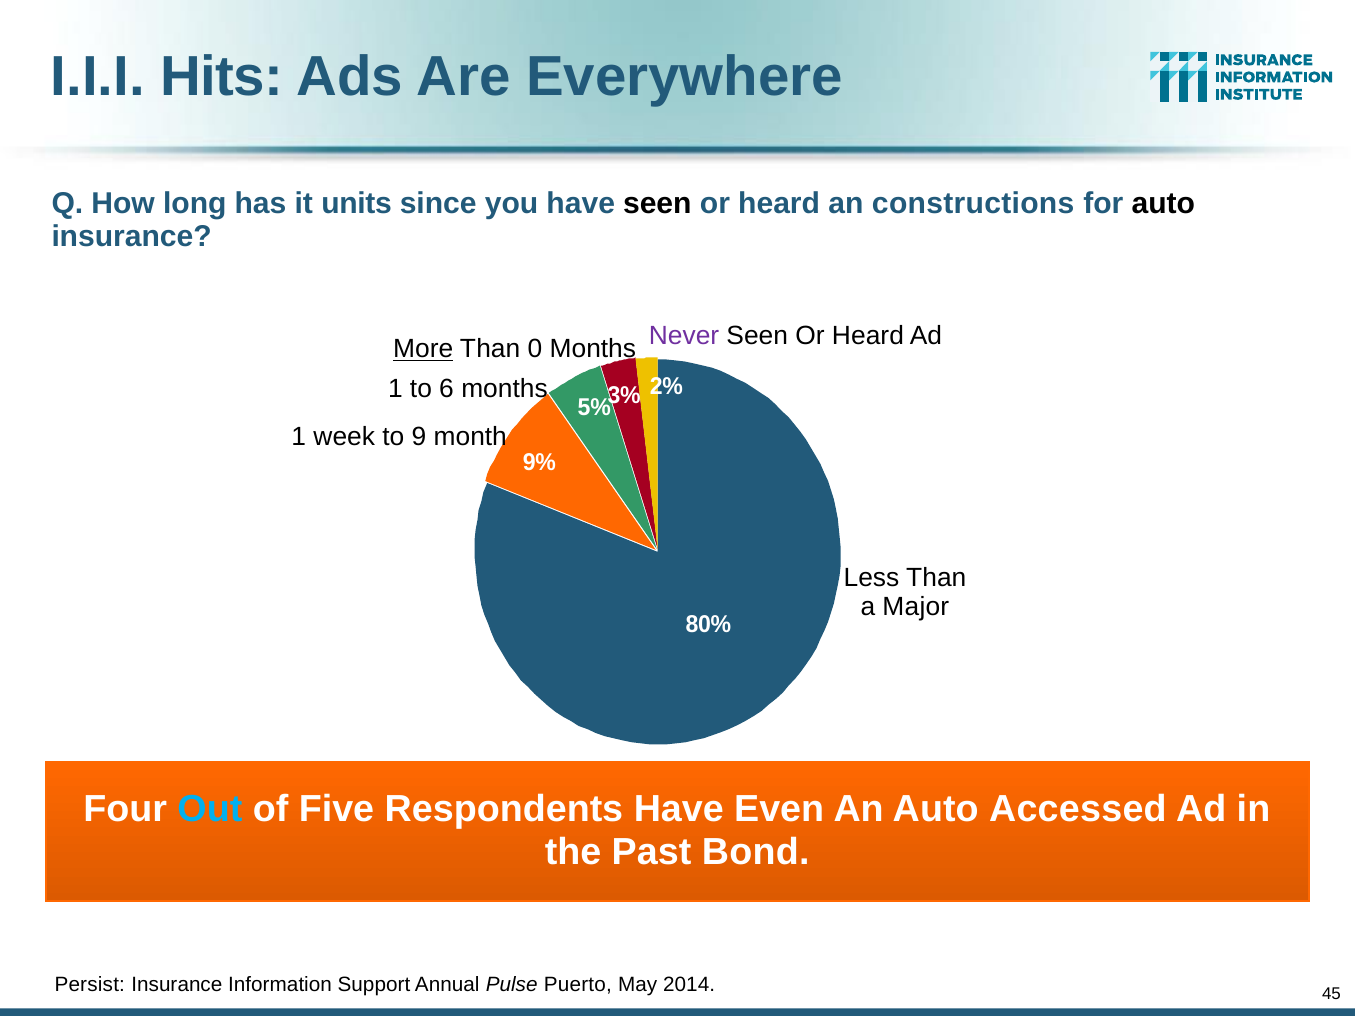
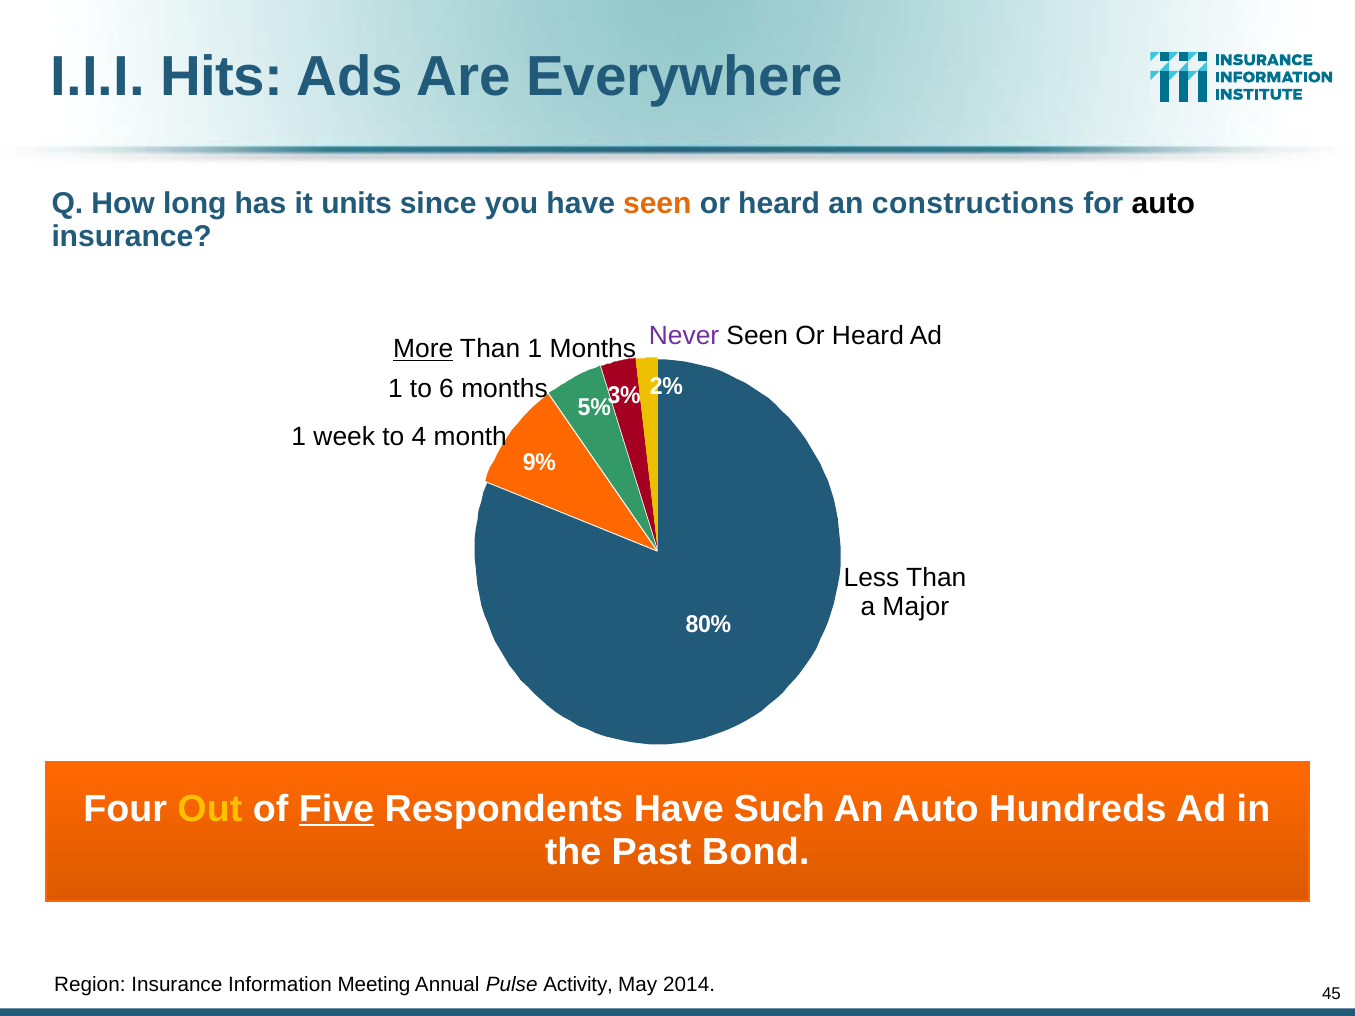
seen colour: black -> orange (657, 204)
Than 0: 0 -> 1 (535, 349)
9: 9 -> 4 (419, 437)
Out colour: light blue -> yellow (210, 809)
Five underline: none -> present (337, 809)
Even: Even -> Such (779, 809)
Accessed: Accessed -> Hundreds (1078, 809)
Persist: Persist -> Region (90, 985)
Support: Support -> Meeting (374, 985)
Puerto: Puerto -> Activity (578, 985)
